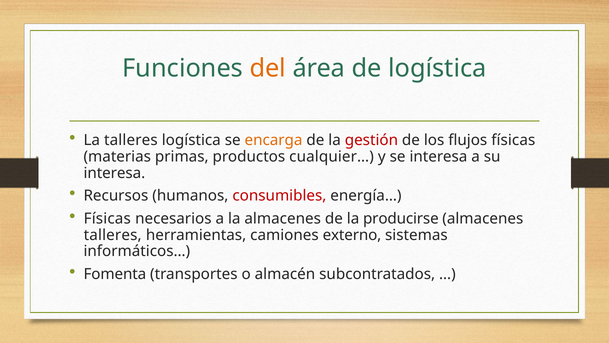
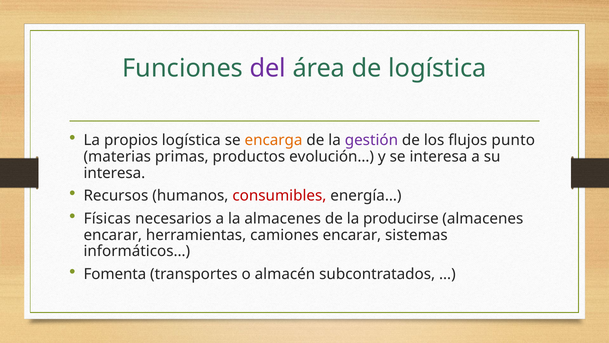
del colour: orange -> purple (268, 68)
La talleres: talleres -> propios (131, 140)
gestión colour: red -> purple (371, 140)
flujos físicas: físicas -> punto (513, 140)
cualquier…: cualquier… -> evolución… (332, 157)
talleres: talleres -> encarar (113, 235)
camiones externo: externo -> encarar (352, 235)
